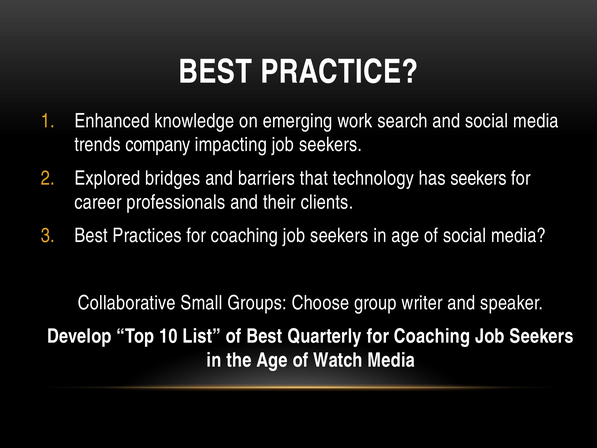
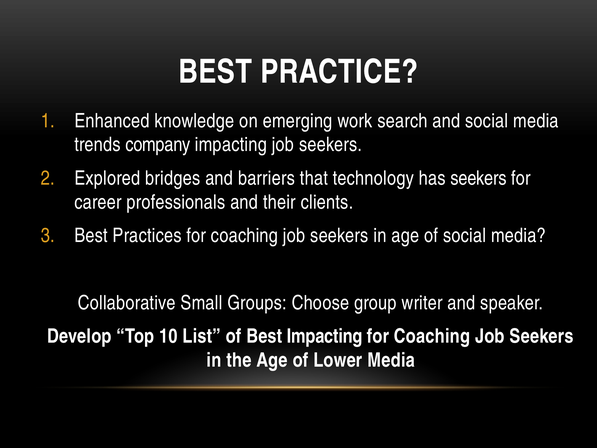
Best Quarterly: Quarterly -> Impacting (325, 336)
Watch: Watch -> Lower (338, 360)
